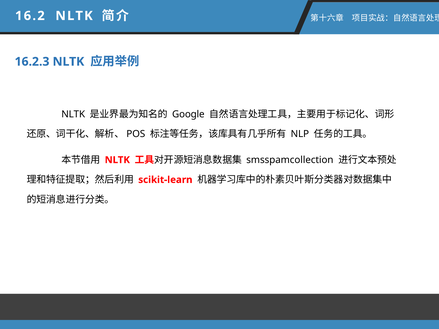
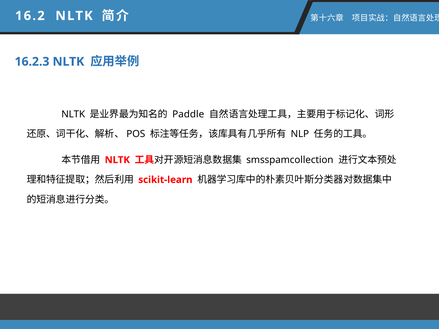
Google: Google -> Paddle (188, 114)
